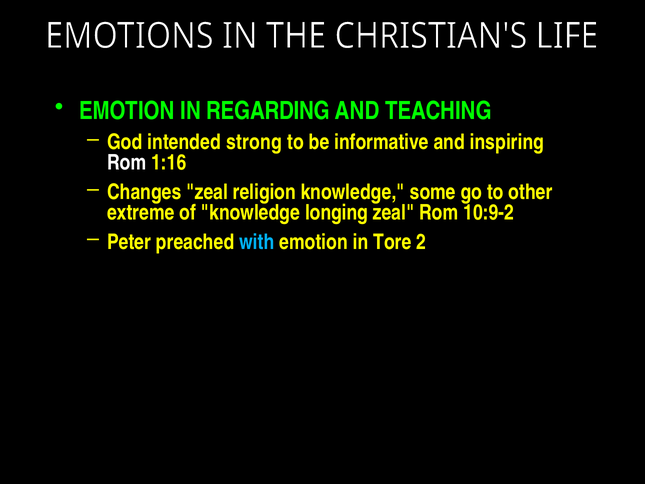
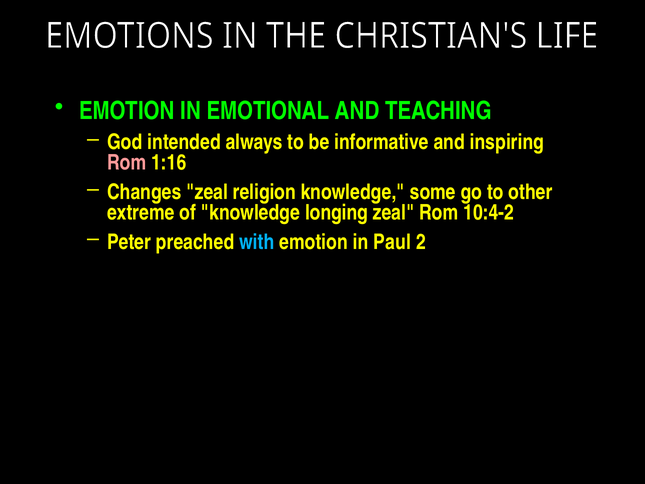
REGARDING: REGARDING -> EMOTIONAL (268, 111)
strong: strong -> always (254, 142)
Rom colour: white -> pink (127, 163)
10:9-2: 10:9-2 -> 10:4-2 (489, 213)
Tore: Tore -> Paul (392, 242)
